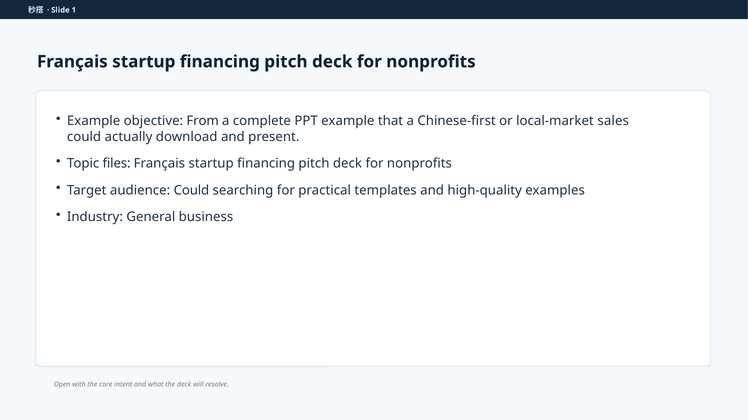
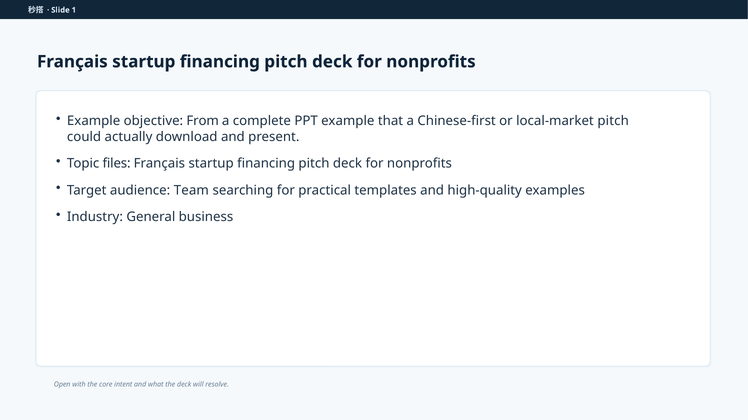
local-market sales: sales -> pitch (613, 121)
audience Could: Could -> Team (191, 191)
